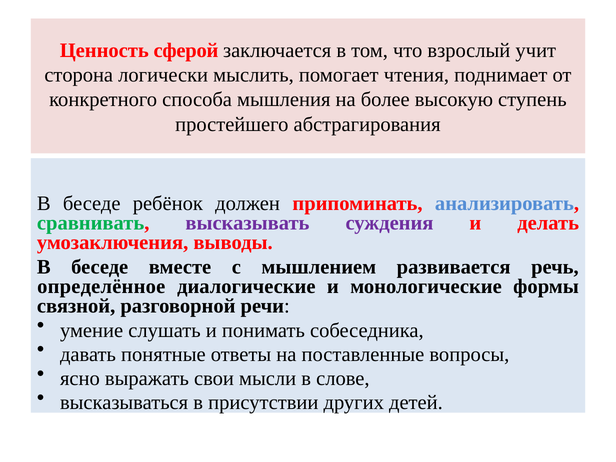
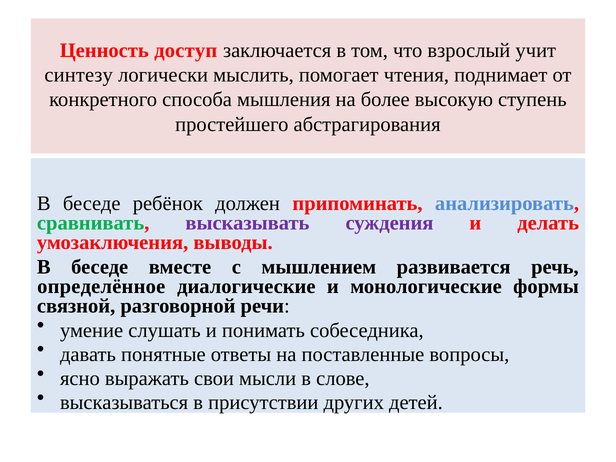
сферой: сферой -> доступ (186, 50)
сторона: сторона -> синтезу (79, 75)
